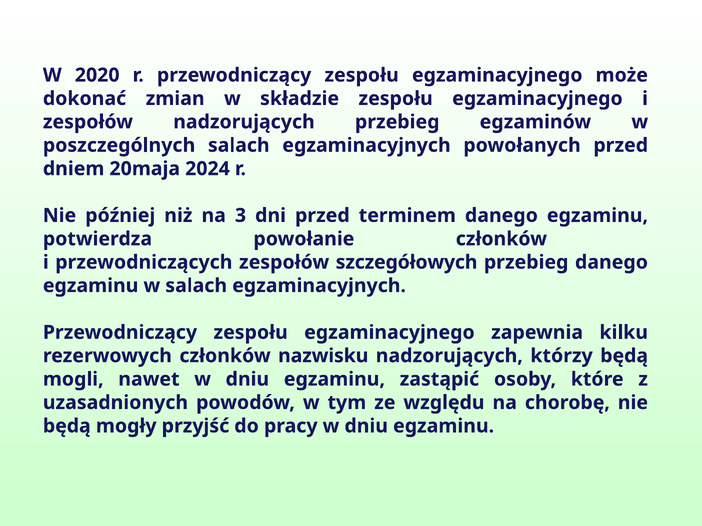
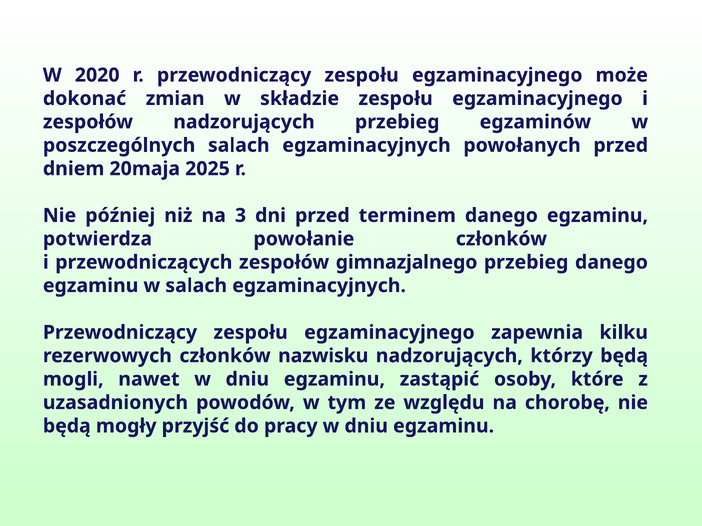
2024: 2024 -> 2025 (207, 169)
szczegółowych: szczegółowych -> gimnazjalnego (407, 263)
